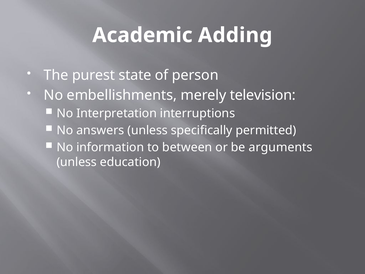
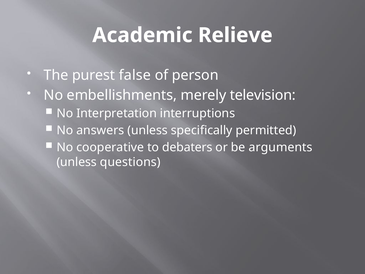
Adding: Adding -> Relieve (235, 35)
state: state -> false (135, 75)
information: information -> cooperative (110, 147)
between: between -> debaters (187, 147)
education: education -> questions (130, 162)
